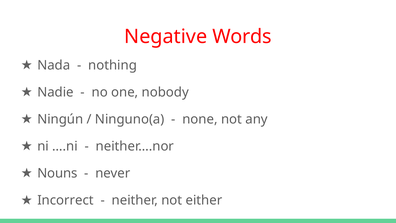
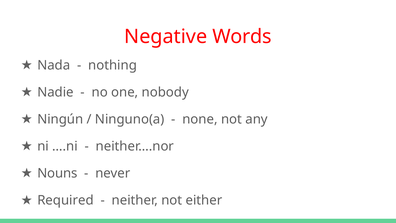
Incorrect: Incorrect -> Required (65, 200)
